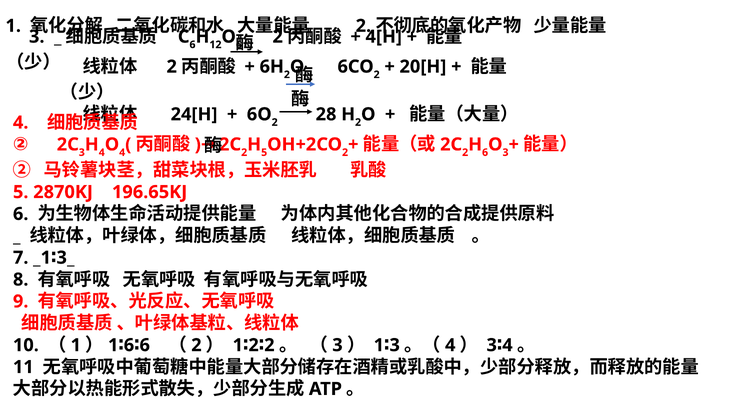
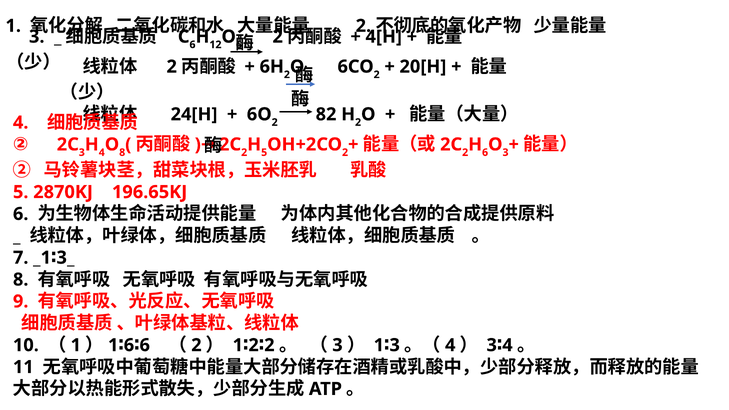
28: 28 -> 82 (326, 114)
4: 4 -> 8 (122, 152)
